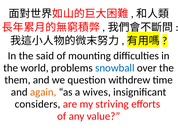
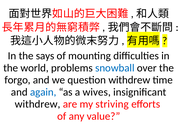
said: said -> says (45, 56)
them: them -> forgo (18, 80)
again colour: orange -> blue (43, 92)
considers: considers -> withdrew (38, 105)
